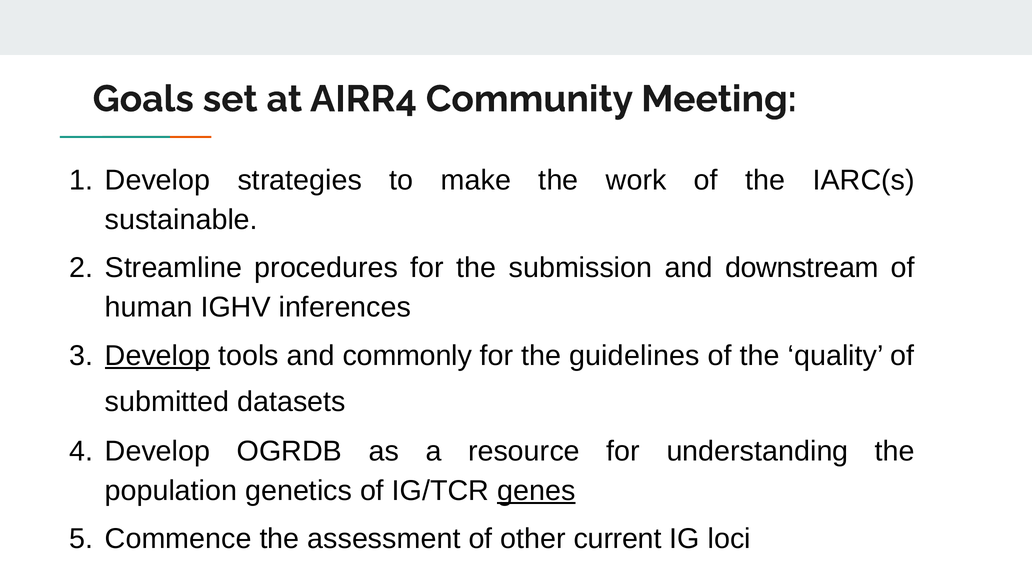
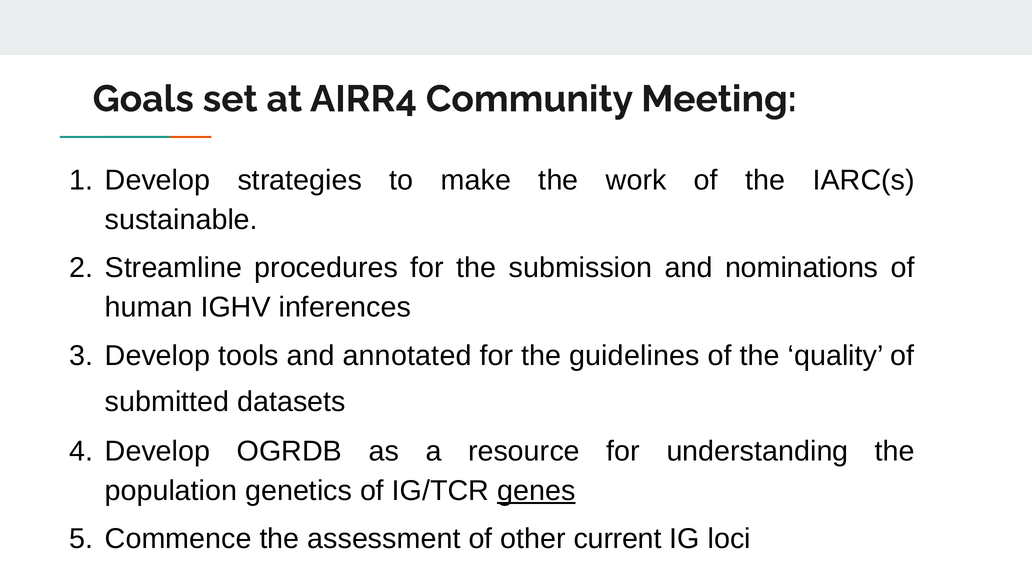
downstream: downstream -> nominations (802, 268)
Develop underline: present -> none (157, 356)
commonly: commonly -> annotated (407, 356)
